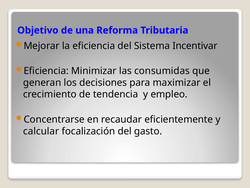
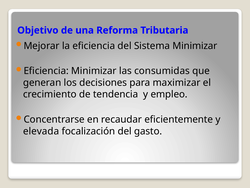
Sistema Incentivar: Incentivar -> Minimizar (195, 46)
calcular: calcular -> elevada (41, 131)
